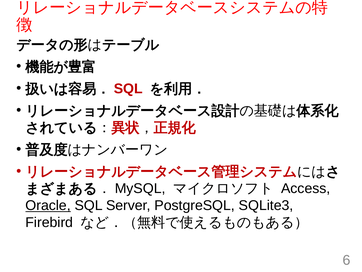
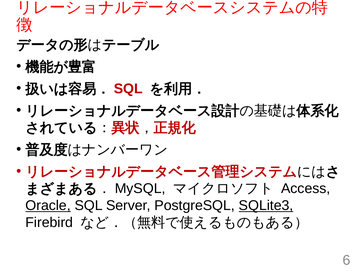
SQLite3 underline: none -> present (266, 205)
